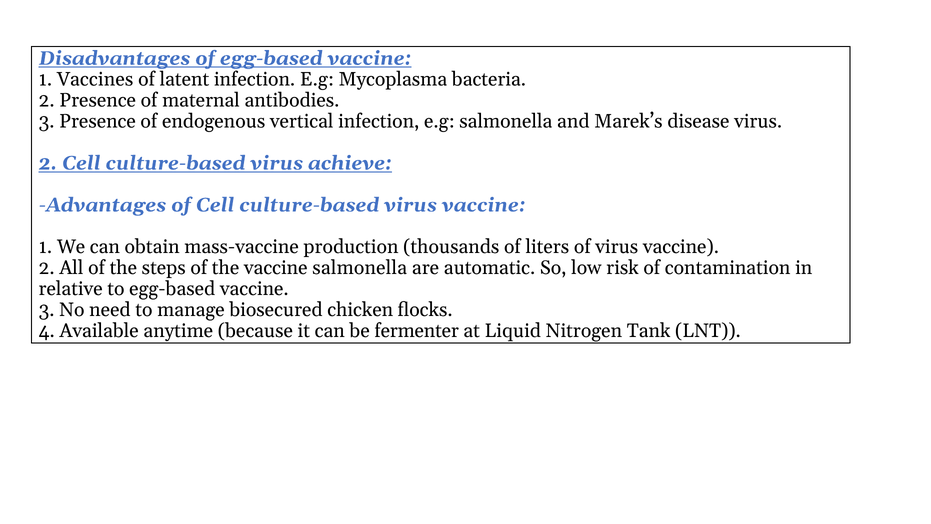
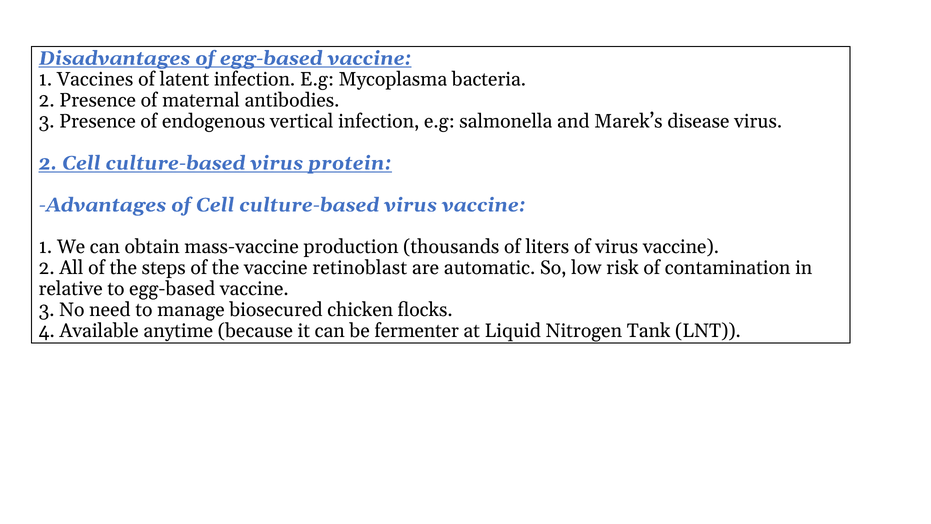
achieve: achieve -> protein (350, 163)
vaccine salmonella: salmonella -> retinoblast (360, 268)
